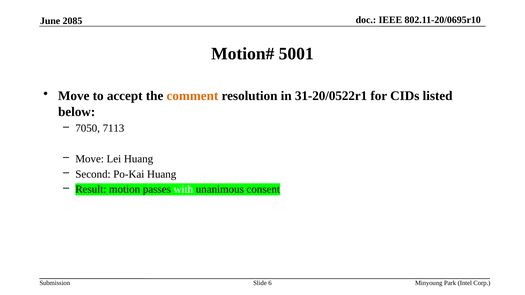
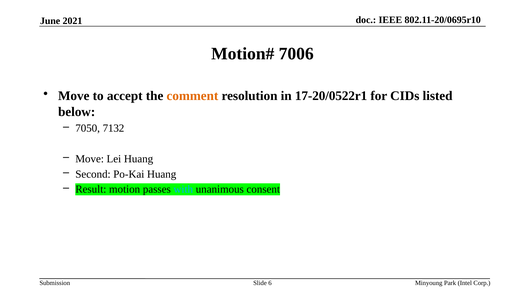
2085: 2085 -> 2021 (72, 21)
5001: 5001 -> 7006 (296, 54)
31-20/0522r1: 31-20/0522r1 -> 17-20/0522r1 (331, 96)
7113: 7113 -> 7132 (113, 128)
with colour: white -> light blue (183, 190)
